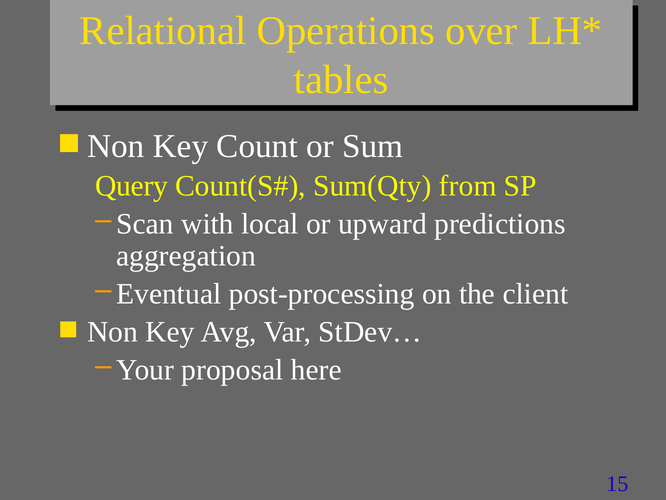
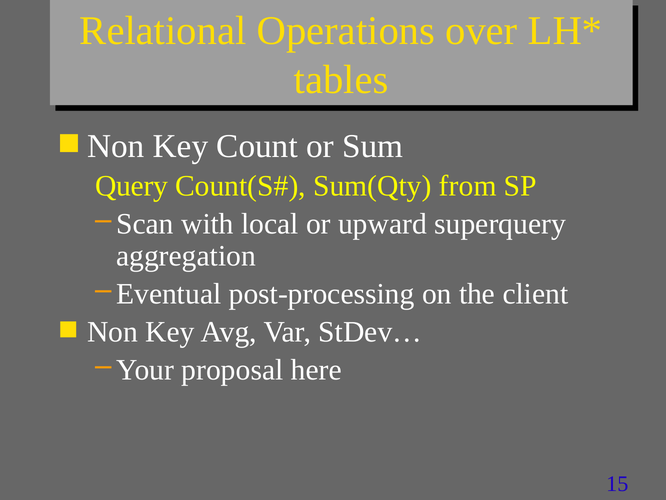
predictions: predictions -> superquery (500, 224)
